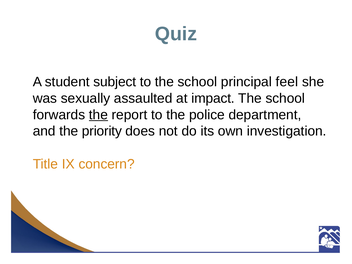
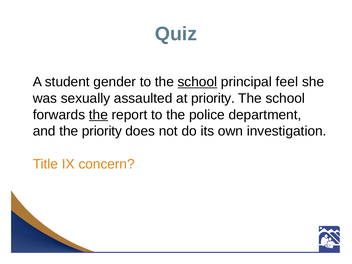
subject: subject -> gender (115, 82)
school underline: none -> present (197, 82)
at impact: impact -> priority (213, 98)
